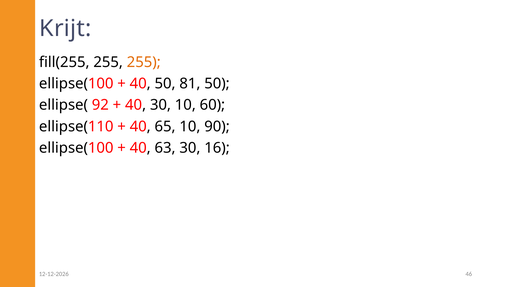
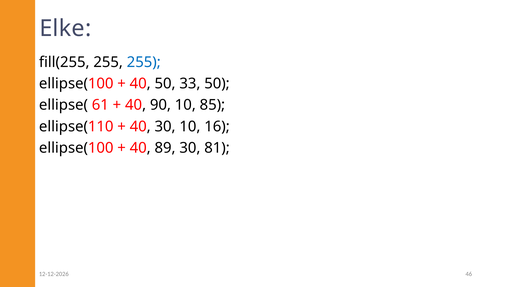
Krijt: Krijt -> Elke (65, 28)
255 colour: orange -> blue (144, 62)
81: 81 -> 33 (190, 84)
92: 92 -> 61 (100, 105)
40 30: 30 -> 90 (160, 105)
60: 60 -> 85 (212, 105)
40 65: 65 -> 30 (165, 127)
90: 90 -> 16 (217, 127)
63: 63 -> 89 (165, 148)
16: 16 -> 81 (217, 148)
